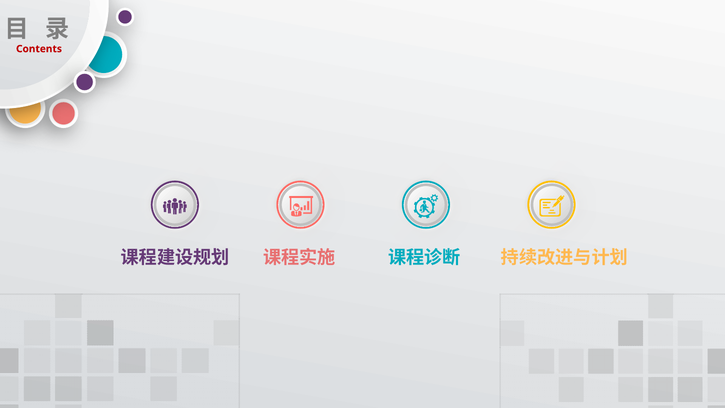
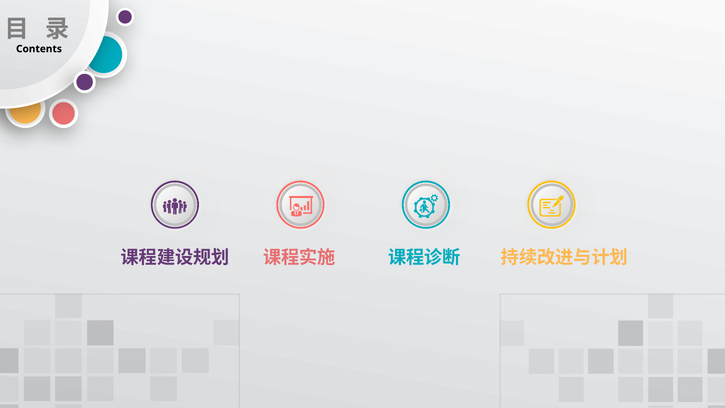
Contents colour: red -> black (39, 49)
